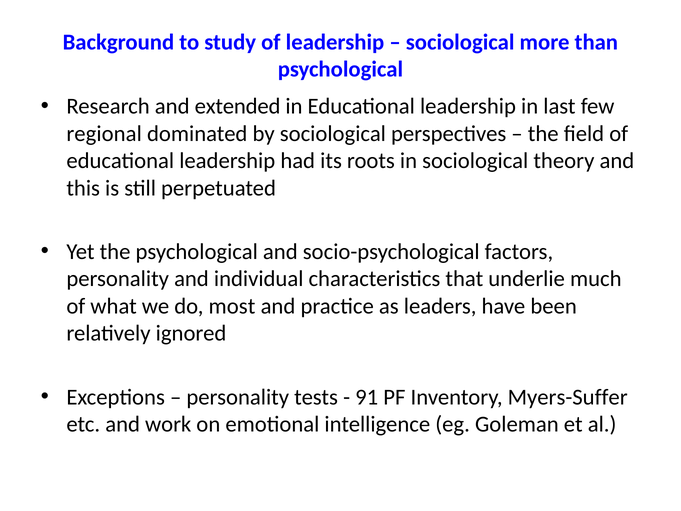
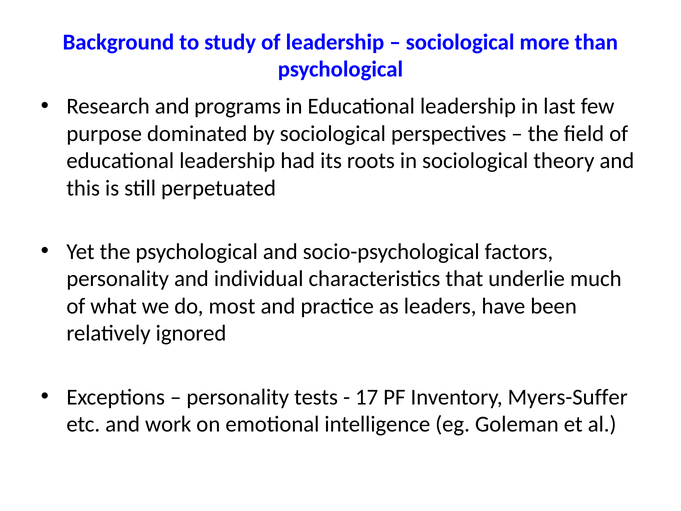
extended: extended -> programs (238, 106)
regional: regional -> purpose (104, 134)
91: 91 -> 17 (367, 397)
